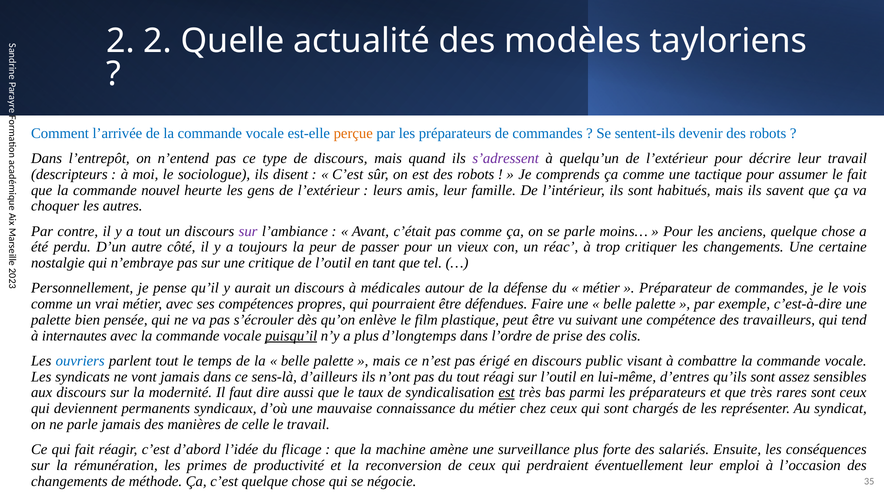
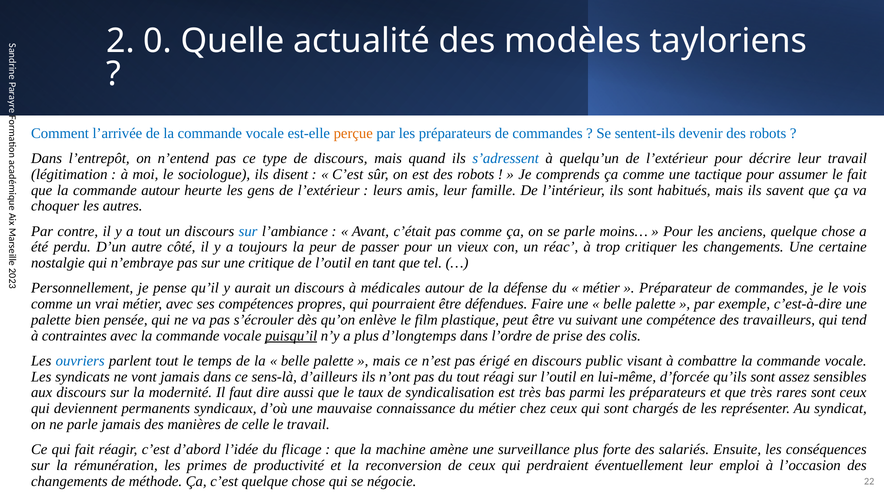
2: 2 -> 0 (158, 41)
s’adressent colour: purple -> blue (506, 159)
descripteurs: descripteurs -> légitimation (69, 174)
commande nouvel: nouvel -> autour (161, 190)
sur colour: purple -> blue (248, 231)
internautes: internautes -> contraintes (74, 336)
d’entres: d’entres -> d’forcée (685, 377)
est underline: present -> none (507, 393)
35: 35 -> 22 (869, 482)
